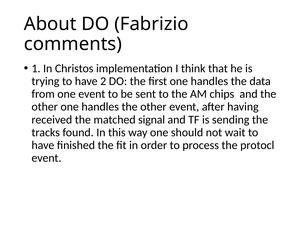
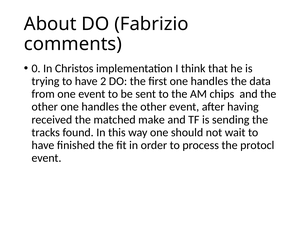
1: 1 -> 0 (36, 69)
signal: signal -> make (152, 120)
